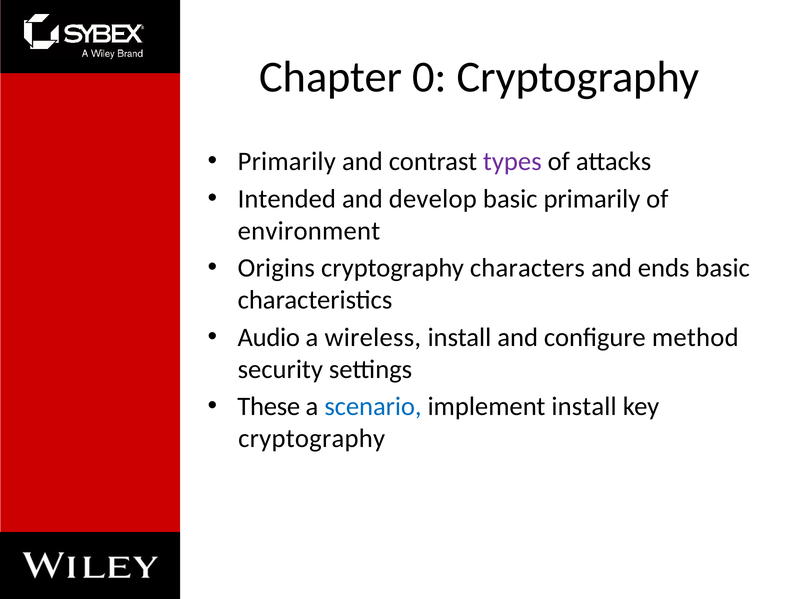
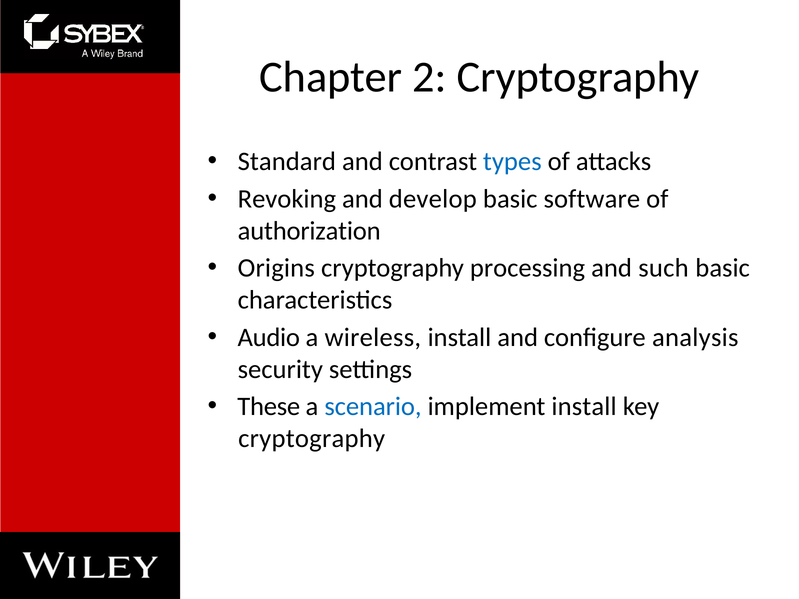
0: 0 -> 2 (429, 77)
Primarily: Primarily -> Standard (287, 162)
types colour: purple -> blue (512, 162)
Intended: Intended -> Revoking (287, 199)
basic primarily: primarily -> software (592, 199)
environment: environment -> authorization (309, 231)
characters: characters -> processing (527, 268)
ends: ends -> such (664, 268)
method: method -> analysis (695, 337)
